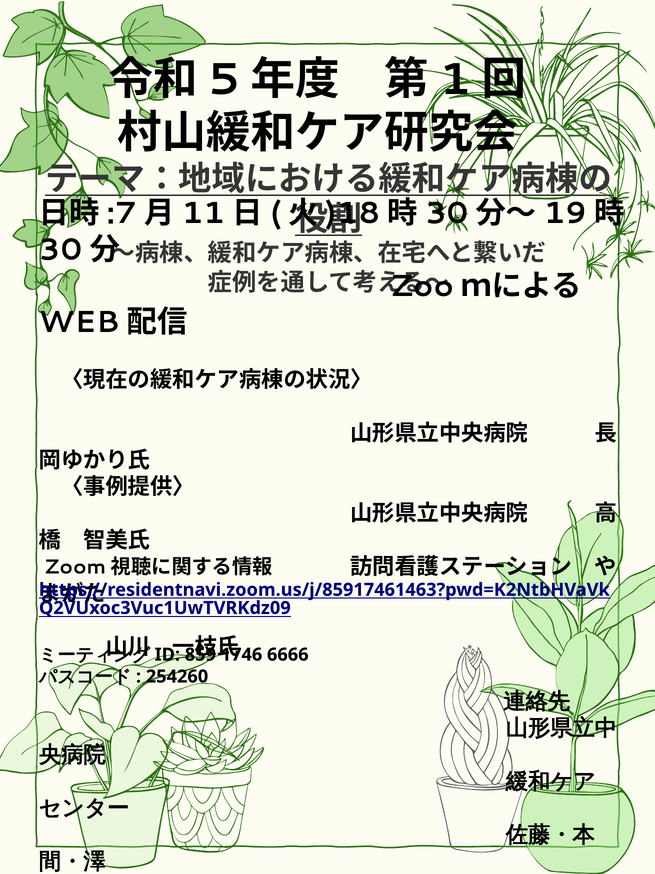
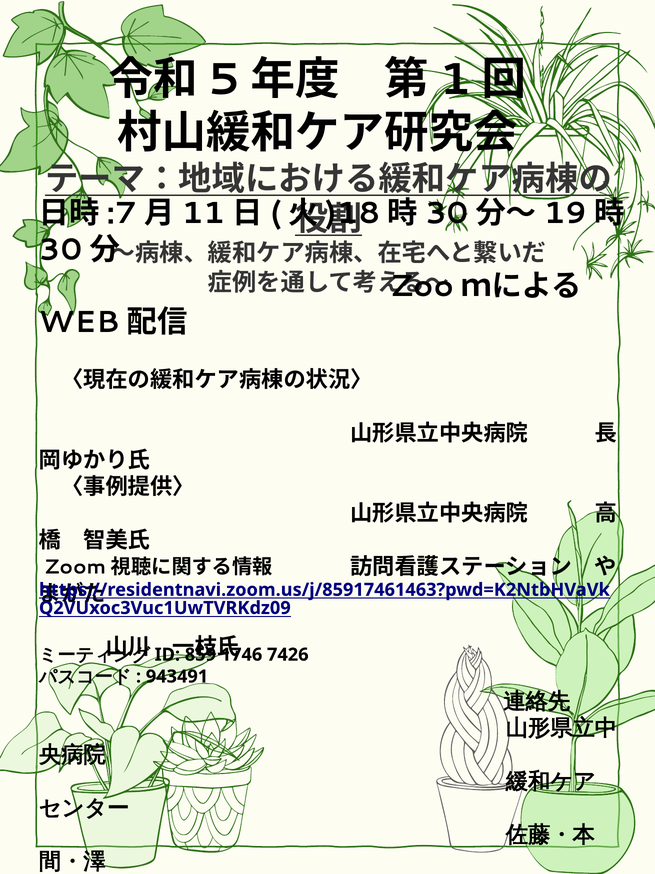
6666: 6666 -> 7426 (288, 654)
254260: 254260 -> 943491 (177, 676)
